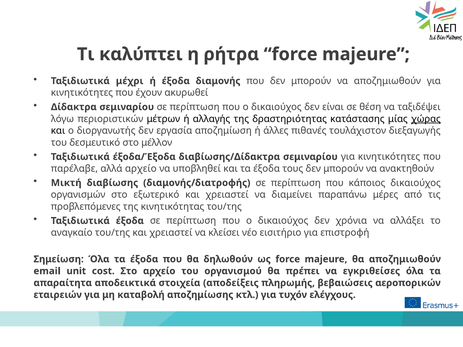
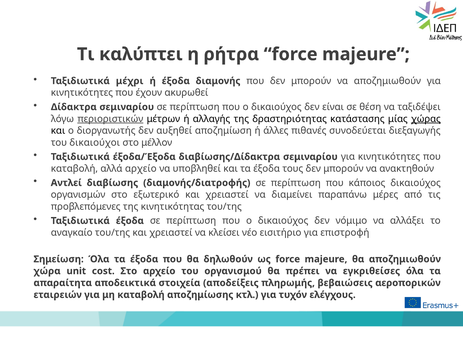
περιοριστικών underline: none -> present (110, 119)
εργασία: εργασία -> αυξηθεί (174, 131)
τουλάχιστον: τουλάχιστον -> συνοδεύεται (358, 131)
δεσμευτικό: δεσμευτικό -> δικαιούχοι (95, 143)
παρέλαβε: παρέλαβε -> καταβολή (74, 169)
Μικτή: Μικτή -> Αντλεί (66, 183)
χρόνια: χρόνια -> νόμιμο (351, 221)
email: email -> χώρα (47, 271)
